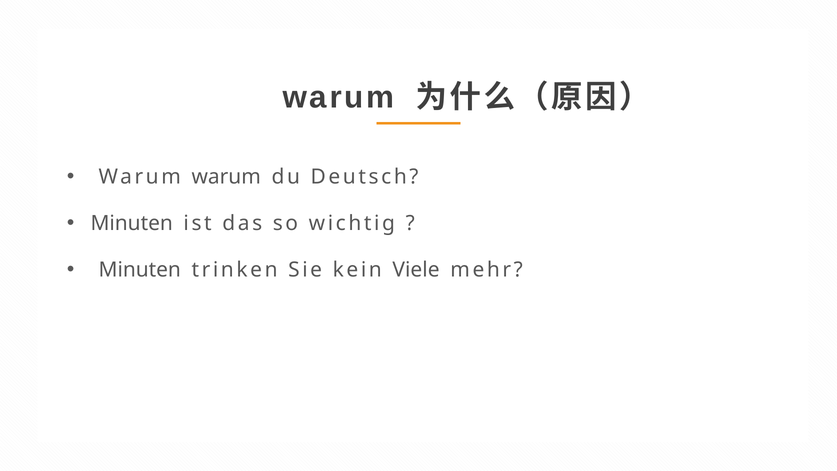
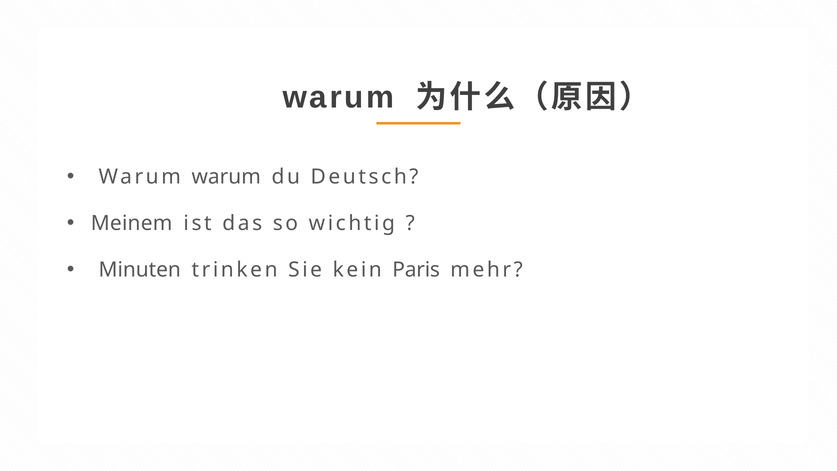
Minuten: Minuten -> Meinem (132, 223)
Viele: Viele -> Paris (416, 270)
